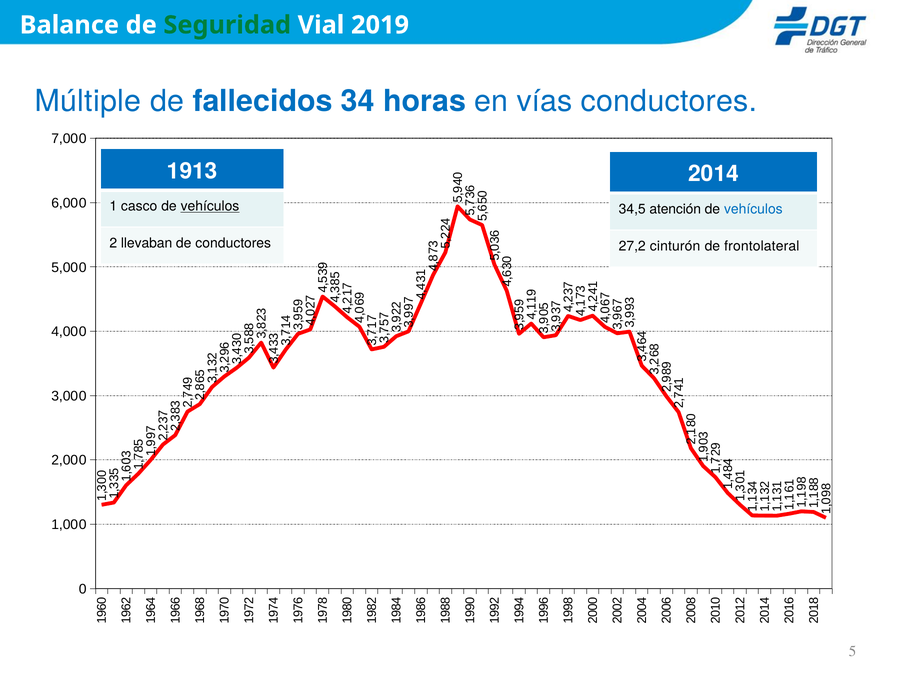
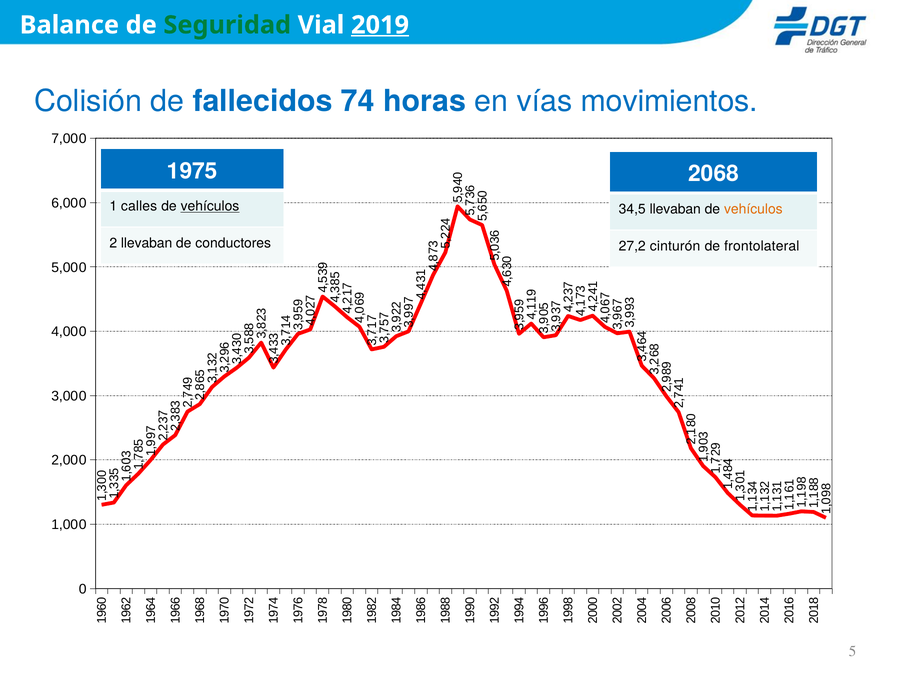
2019 underline: none -> present (380, 25)
Múltiple: Múltiple -> Colisión (88, 101)
34: 34 -> 74 (358, 101)
vías conductores: conductores -> movimientos (669, 101)
1913: 1913 -> 1975 (192, 171)
2014: 2014 -> 2068 (714, 174)
casco: casco -> calles (139, 206)
34,5 atención: atención -> llevaban (675, 209)
vehículos colour: blue -> orange (753, 209)
